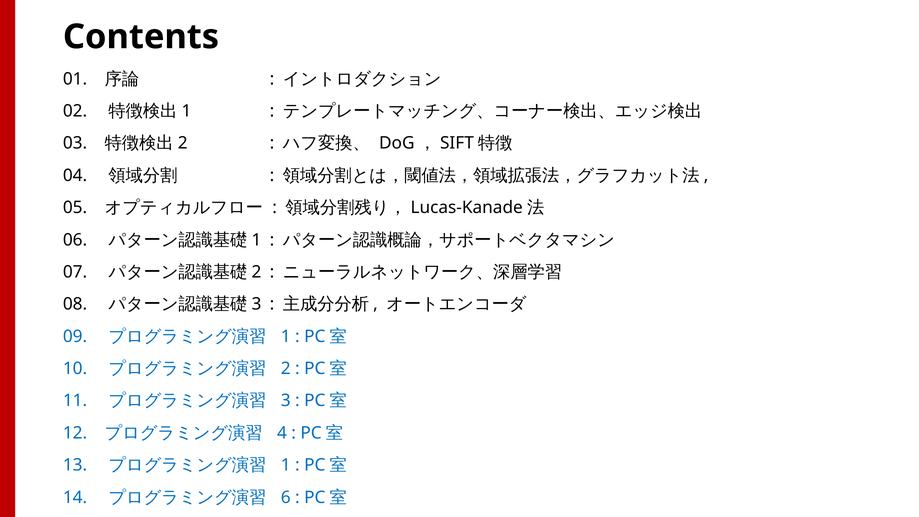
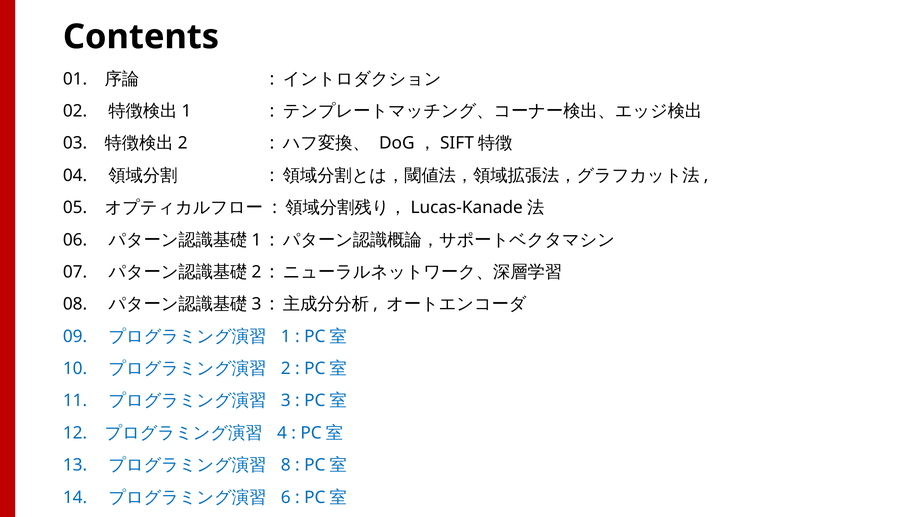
1: 1 -> 8 (286, 465)
